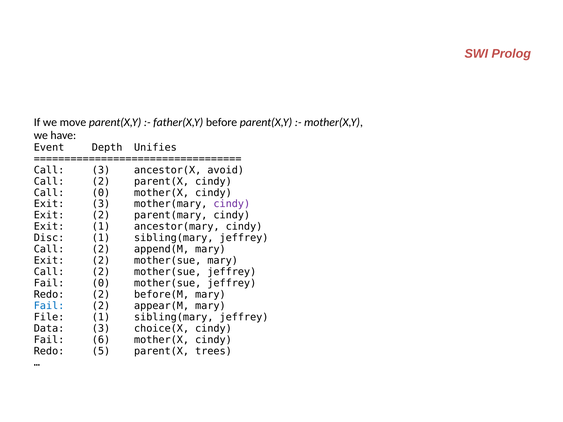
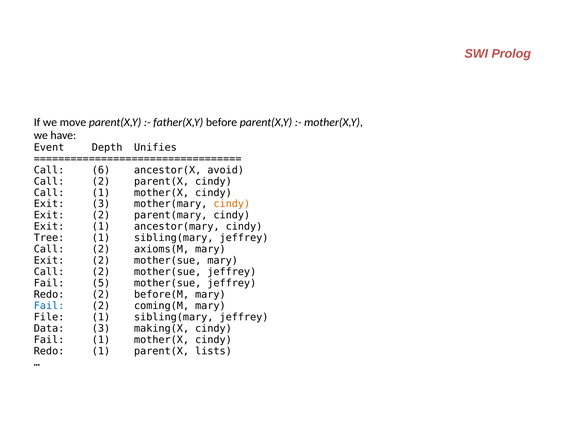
Call 3: 3 -> 6 (101, 170)
Call 0: 0 -> 1 (101, 193)
cindy colour: purple -> orange (232, 204)
Disc: Disc -> Tree (49, 238)
append(M: append(M -> axioms(M (162, 249)
Fail 0: 0 -> 5 (101, 283)
appear(M: appear(M -> coming(M (162, 306)
choice(X: choice(X -> making(X (162, 329)
Fail 6: 6 -> 1 (101, 340)
Redo 5: 5 -> 1 (101, 351)
trees: trees -> lists (213, 351)
